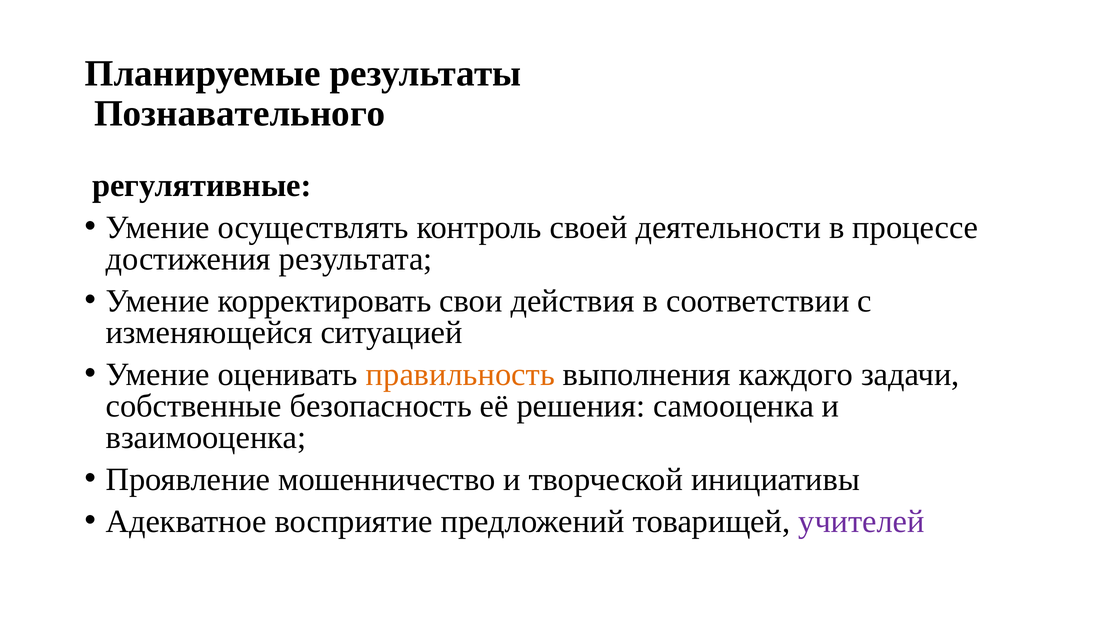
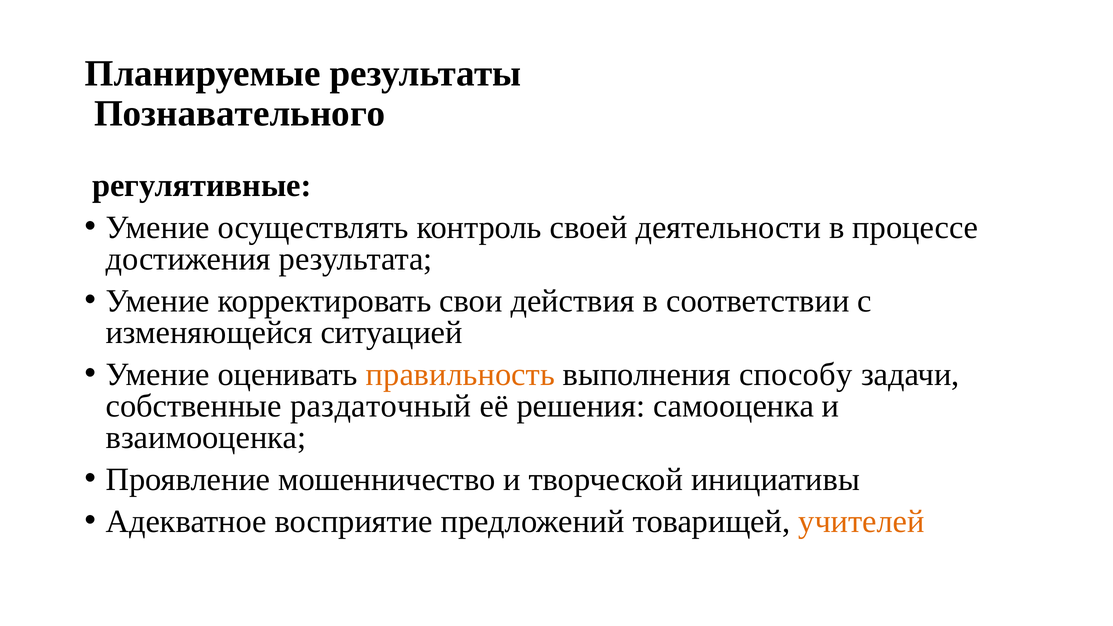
каждого: каждого -> способу (796, 375)
безопасность: безопасность -> раздаточный (381, 406)
учителей colour: purple -> orange (861, 522)
